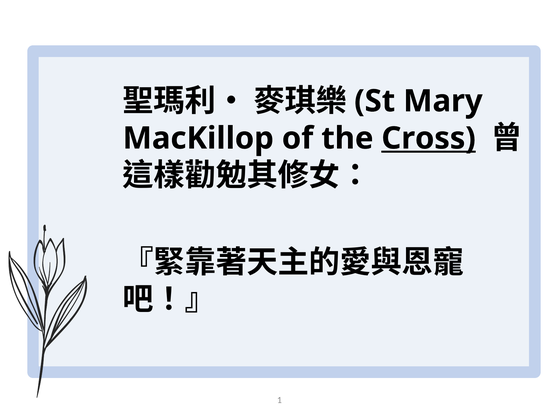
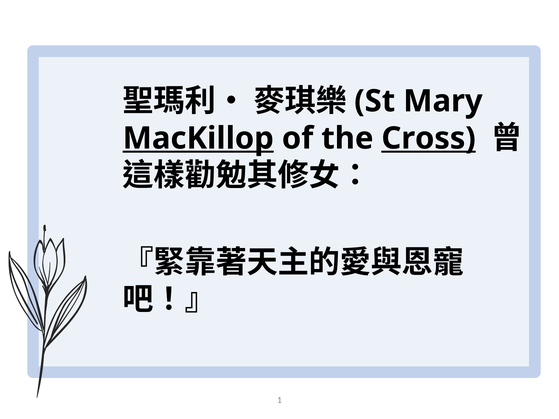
MacKillop underline: none -> present (198, 138)
